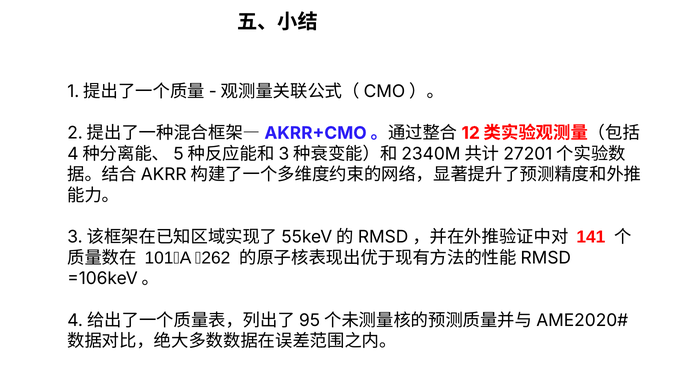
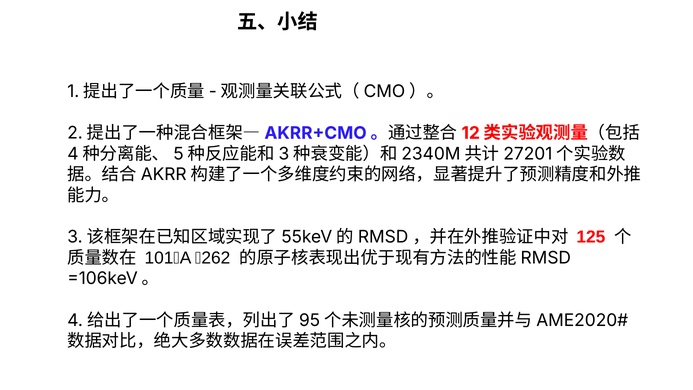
141: 141 -> 125 (591, 237)
